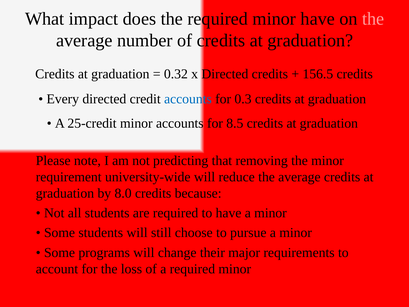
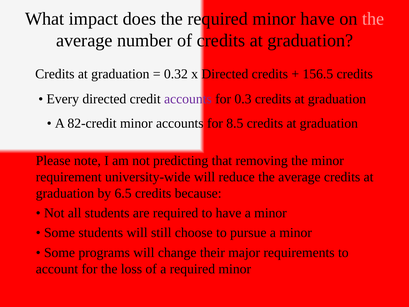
accounts colour: blue -> purple (188, 99)
25-credit: 25-credit -> 82-credit (92, 123)
8.0: 8.0 -> 6.5 (123, 193)
